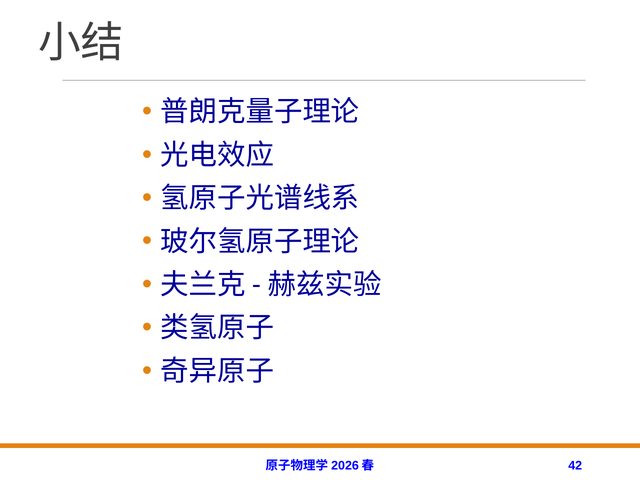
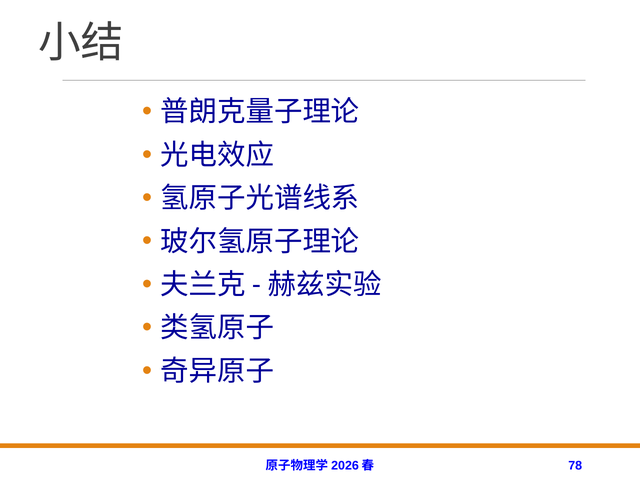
42: 42 -> 78 (575, 466)
